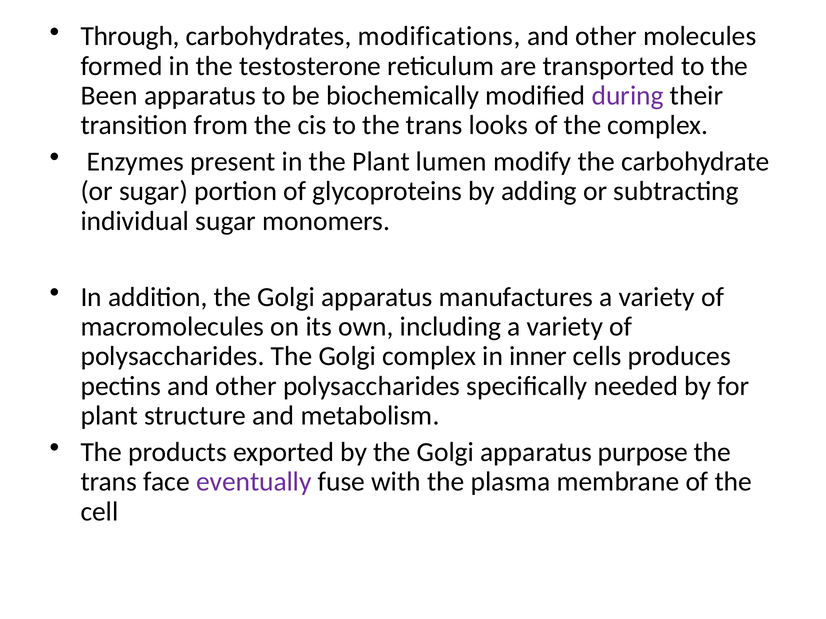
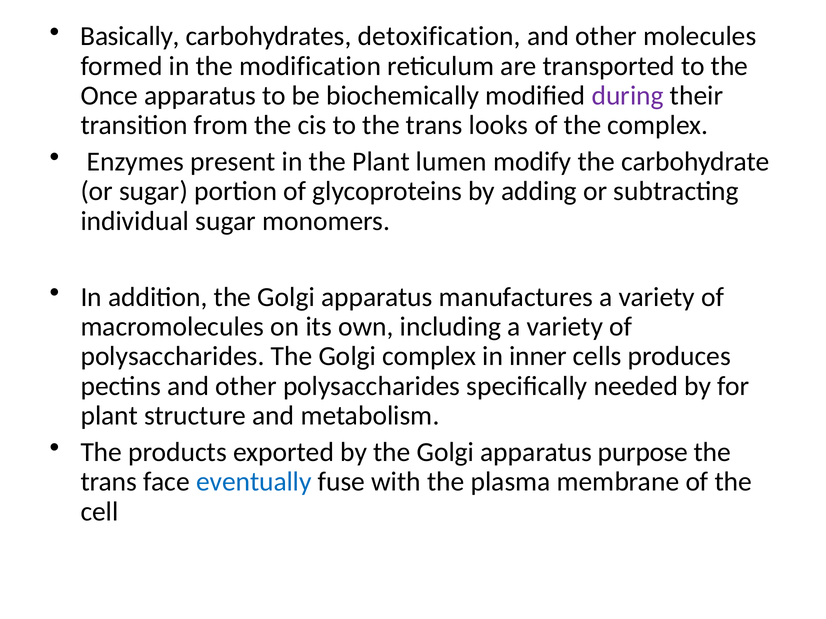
Through: Through -> Basically (130, 36)
modifications: modifications -> detoxification (439, 36)
testosterone: testosterone -> modification (310, 66)
Been: Been -> Once (109, 96)
eventually colour: purple -> blue (254, 482)
